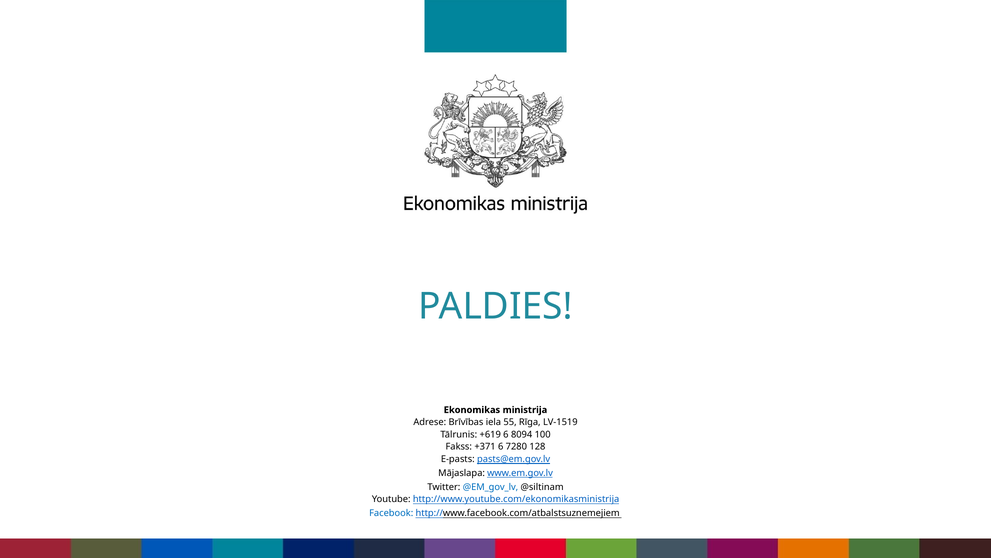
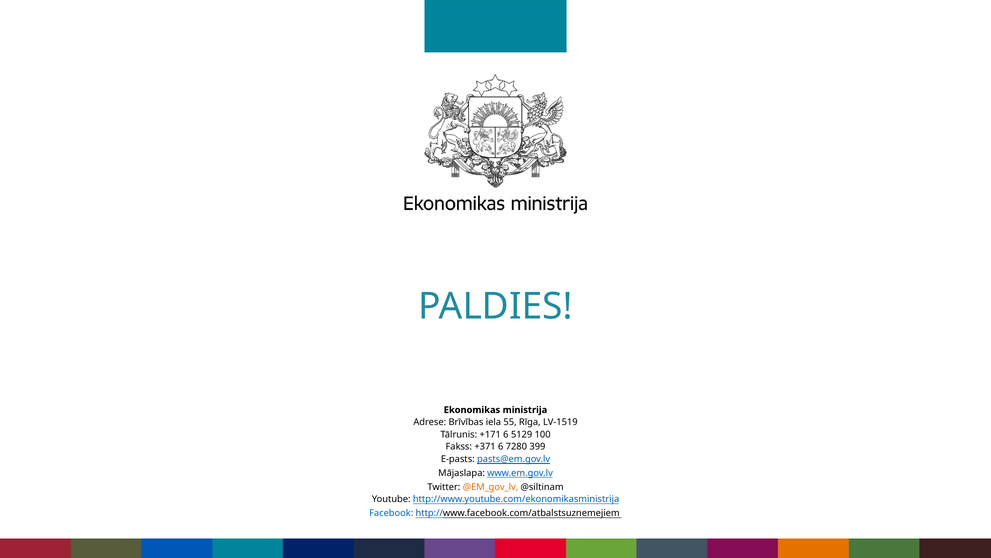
+619: +619 -> +171 (490, 434)
8094: 8094 -> 5129 (522, 434)
128: 128 -> 399 (537, 446)
@EM_gov_lv colour: blue -> orange (491, 486)
